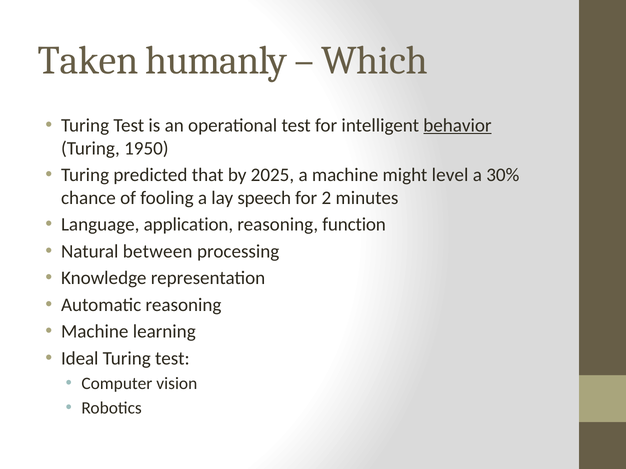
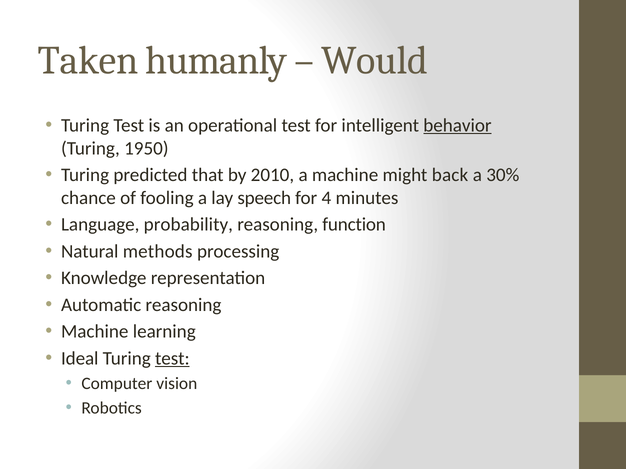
Which: Which -> Would (375, 61)
2025: 2025 -> 2010 (272, 175)
level: level -> back (450, 175)
2: 2 -> 4 (326, 198)
application: application -> probability (188, 225)
between: between -> methods (158, 252)
test underline: none -> present (172, 359)
